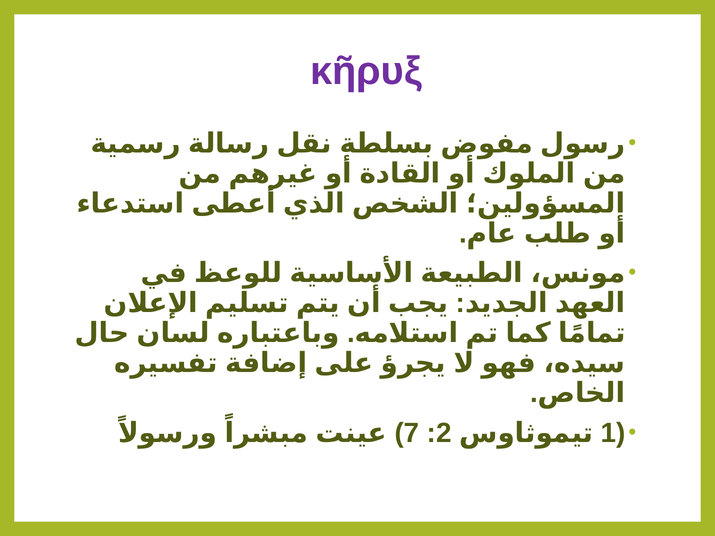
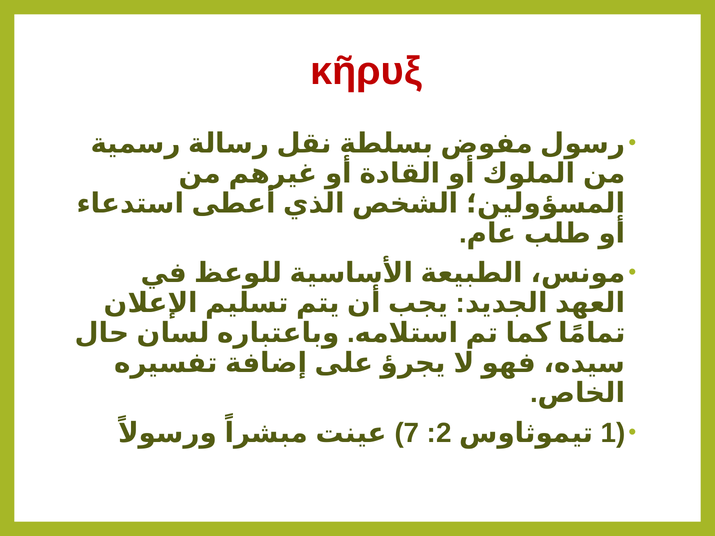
κῆρυξ colour: purple -> red (366, 71)
